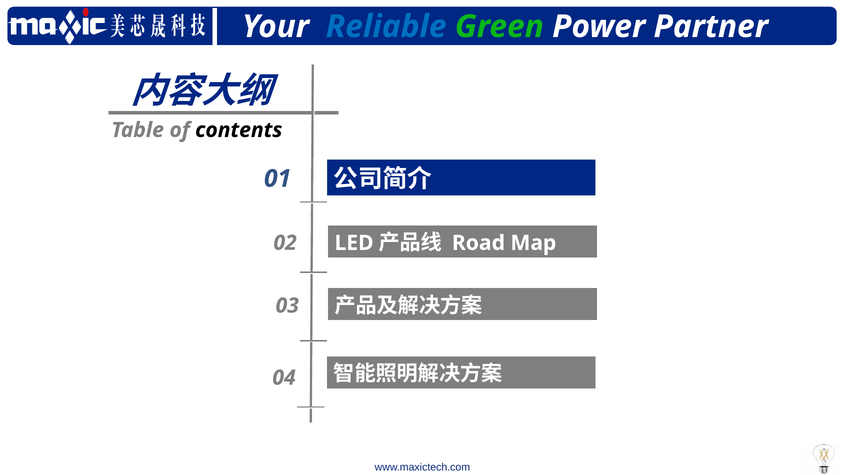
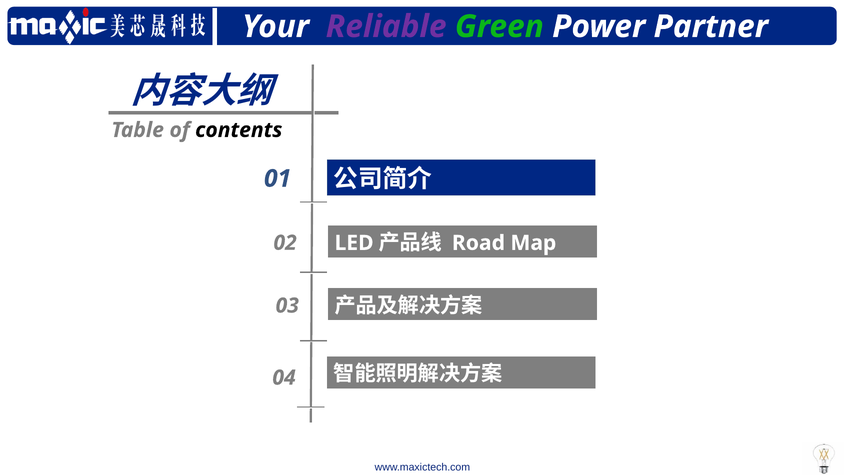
Reliable colour: blue -> purple (386, 27)
